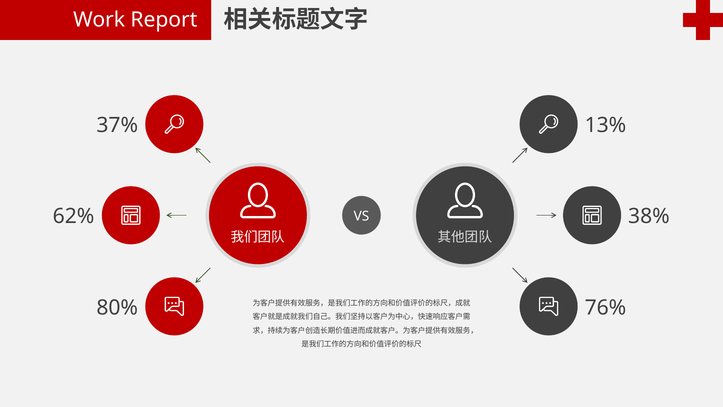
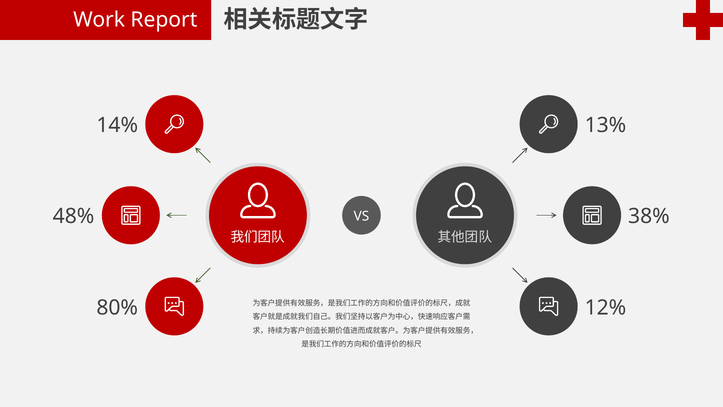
37%: 37% -> 14% (117, 125)
62%: 62% -> 48% (74, 216)
76%: 76% -> 12% (605, 307)
